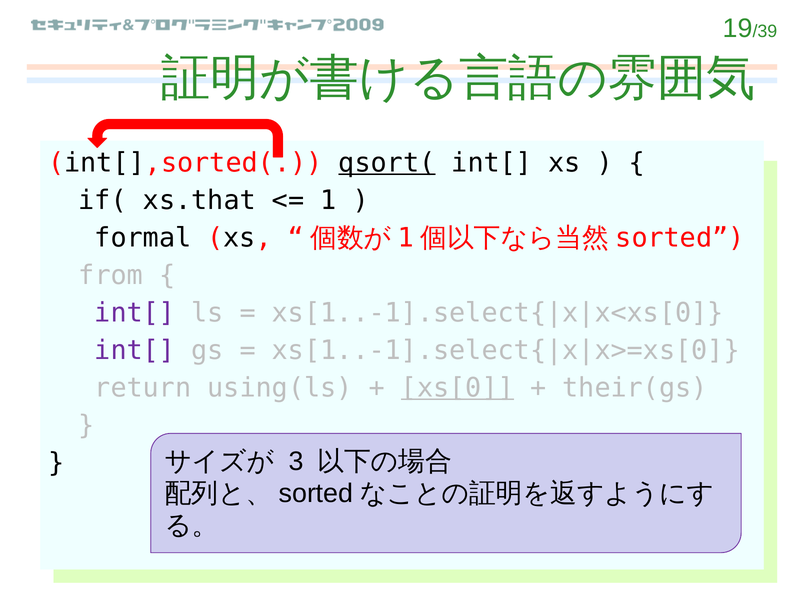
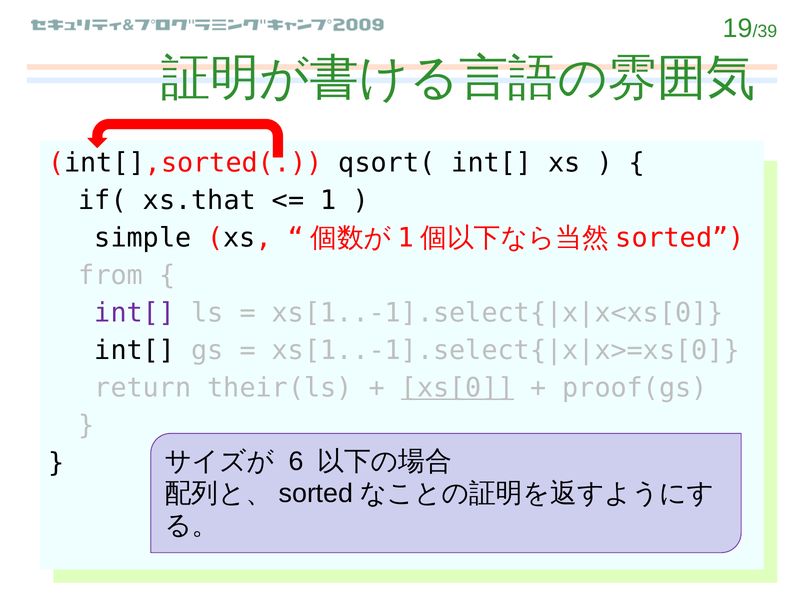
qsort( underline: present -> none (387, 163)
formal: formal -> simple (143, 238)
int[ colour: purple -> black (135, 350)
using(ls: using(ls -> their(ls (280, 388)
their(gs: their(gs -> proof(gs (635, 388)
3: 3 -> 6 (296, 461)
